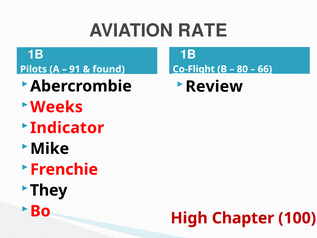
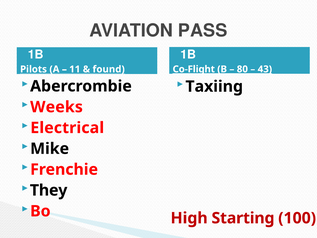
RATE: RATE -> PASS (203, 31)
66: 66 -> 43 (265, 69)
91: 91 -> 11 (75, 69)
Review: Review -> Taxiing (214, 86)
Indicator: Indicator -> Electrical (67, 128)
Chapter: Chapter -> Starting (243, 218)
